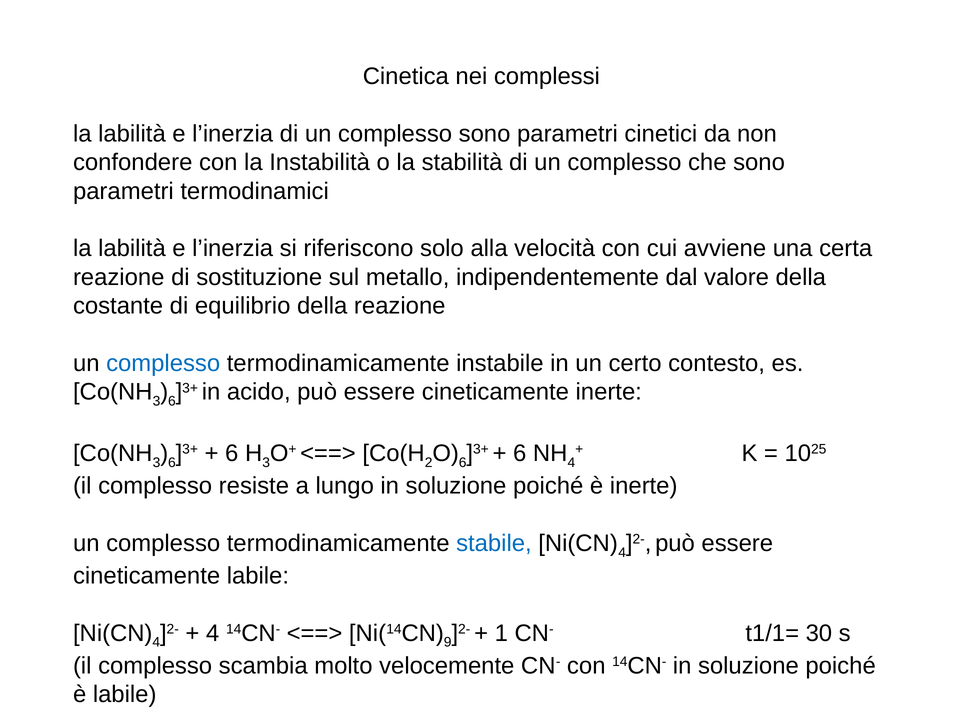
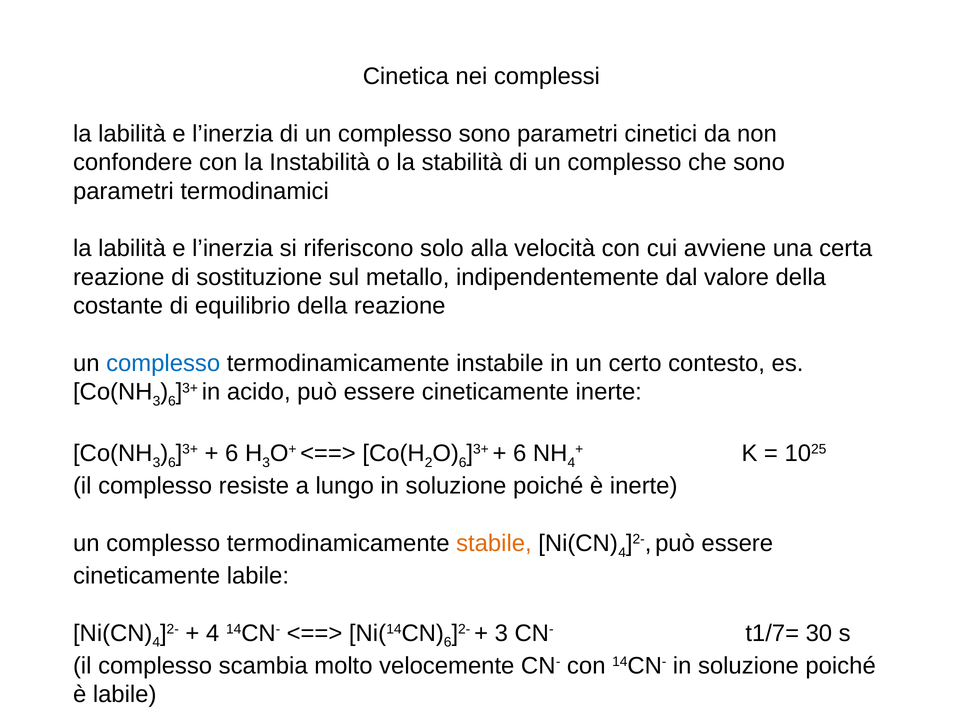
stabile colour: blue -> orange (494, 543)
9: 9 -> 6 (448, 642)
1: 1 -> 3 (501, 632)
t1/1=: t1/1= -> t1/7= (772, 632)
